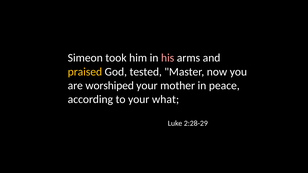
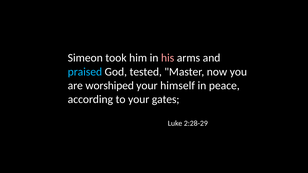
praised colour: yellow -> light blue (85, 72)
mother: mother -> himself (178, 86)
what: what -> gates (166, 100)
